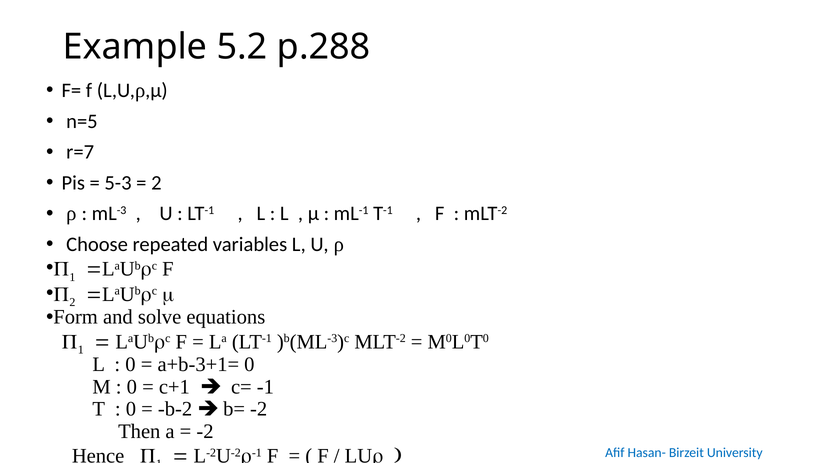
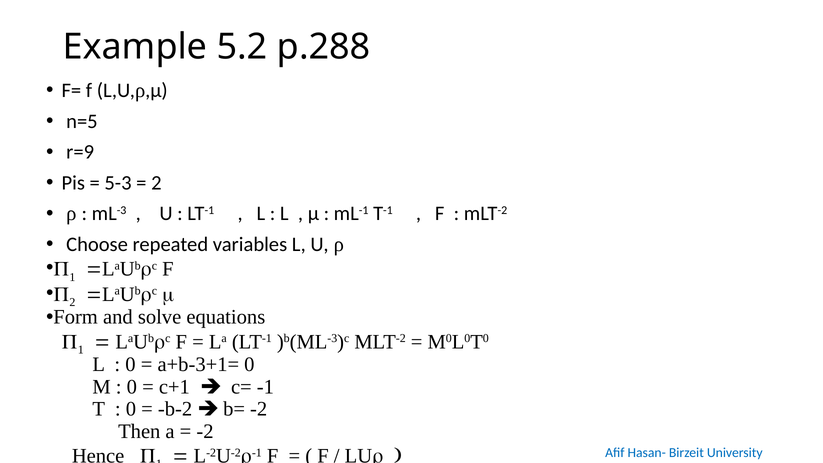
r=7: r=7 -> r=9 (80, 152)
